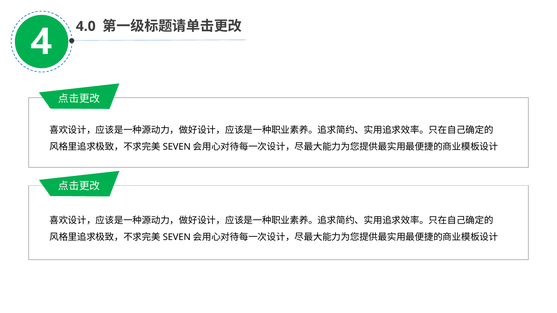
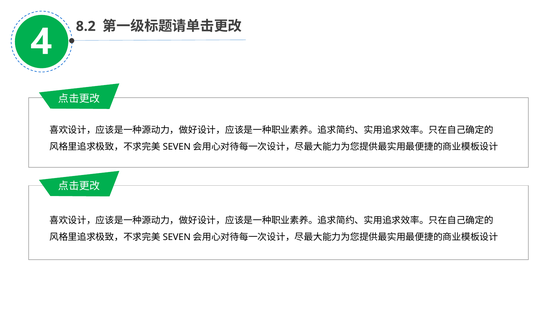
4.0: 4.0 -> 8.2 (86, 26)
